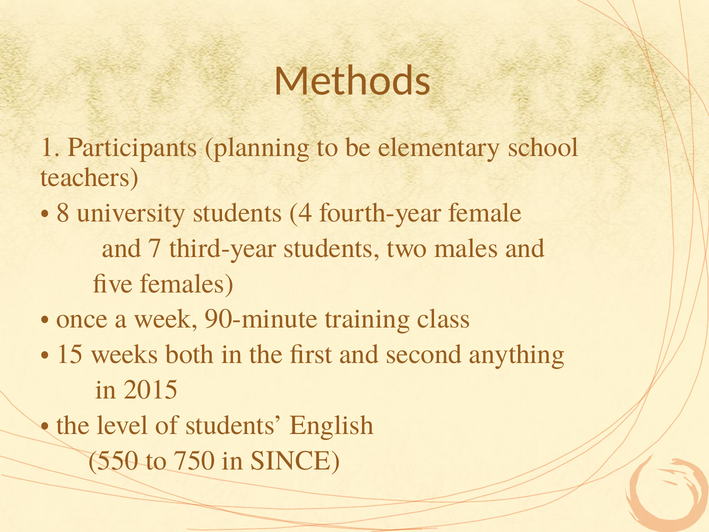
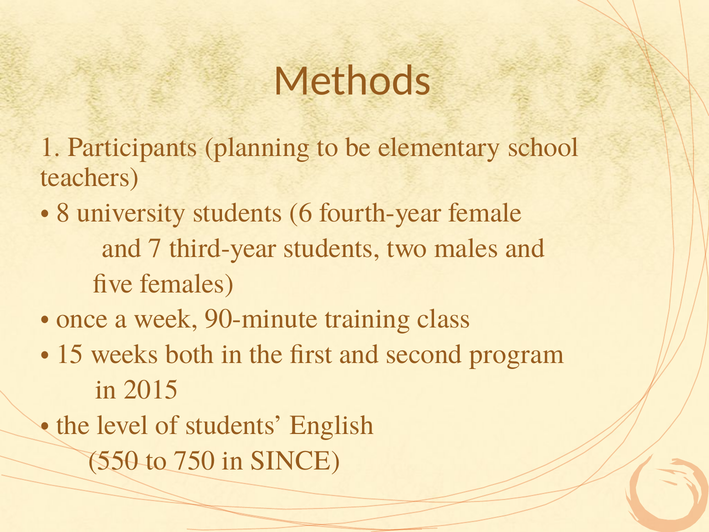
4: 4 -> 6 (301, 212)
anything: anything -> program (517, 354)
